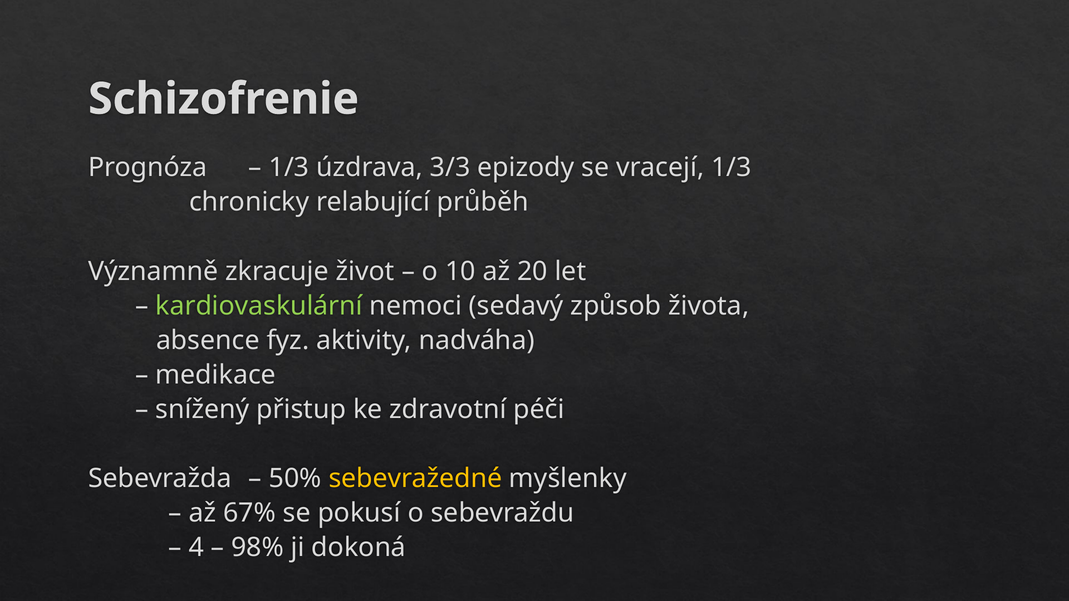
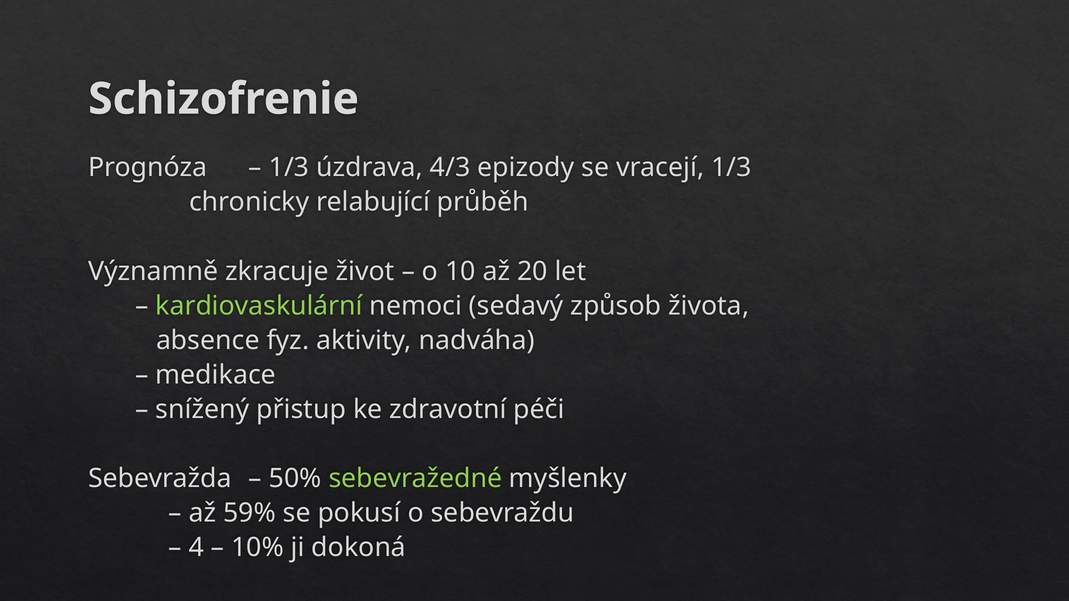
3/3: 3/3 -> 4/3 (450, 168)
sebevražedné colour: yellow -> light green (415, 479)
67%: 67% -> 59% (249, 513)
98%: 98% -> 10% (258, 548)
